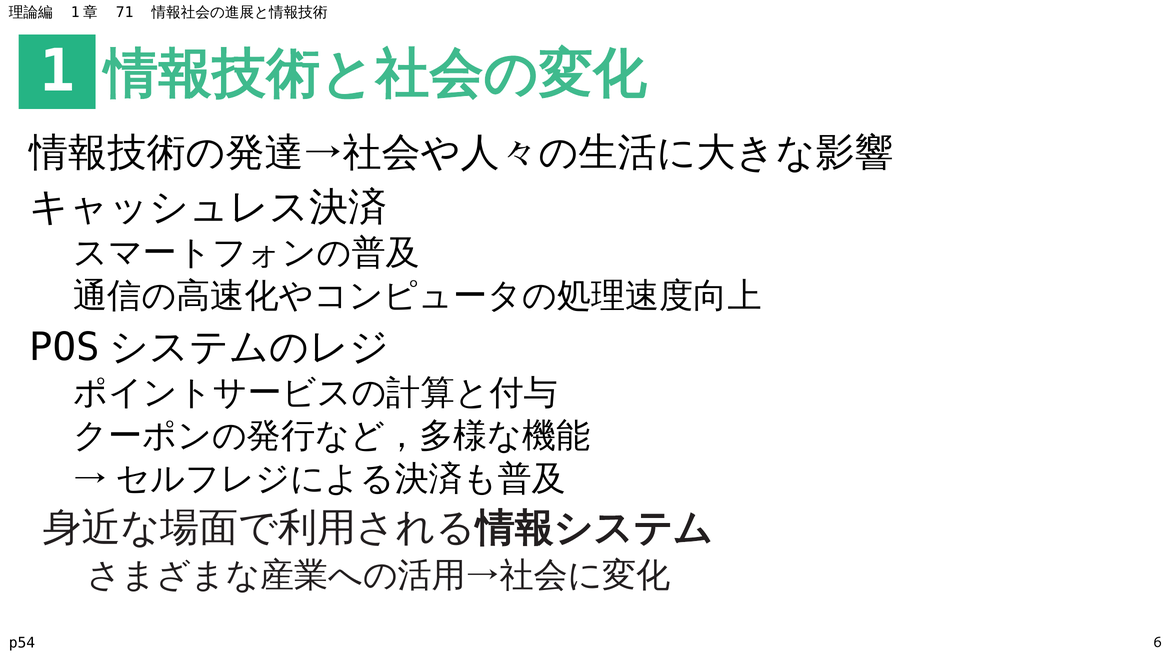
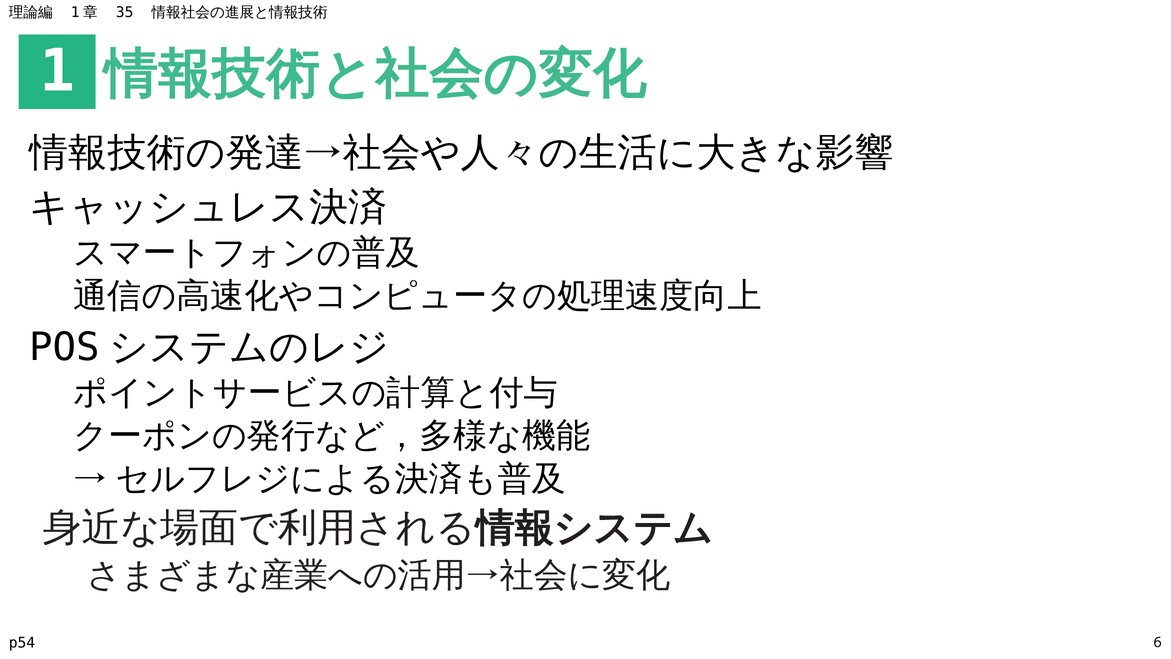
71: 71 -> 35 (125, 12)
